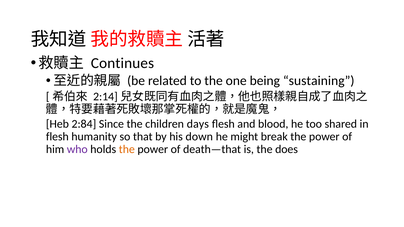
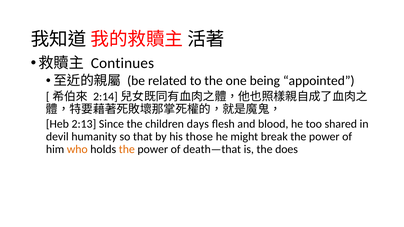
sustaining: sustaining -> appointed (319, 81)
2:84: 2:84 -> 2:13 (84, 124)
flesh: flesh -> devil (57, 137)
down: down -> those (199, 137)
who colour: purple -> orange (77, 149)
